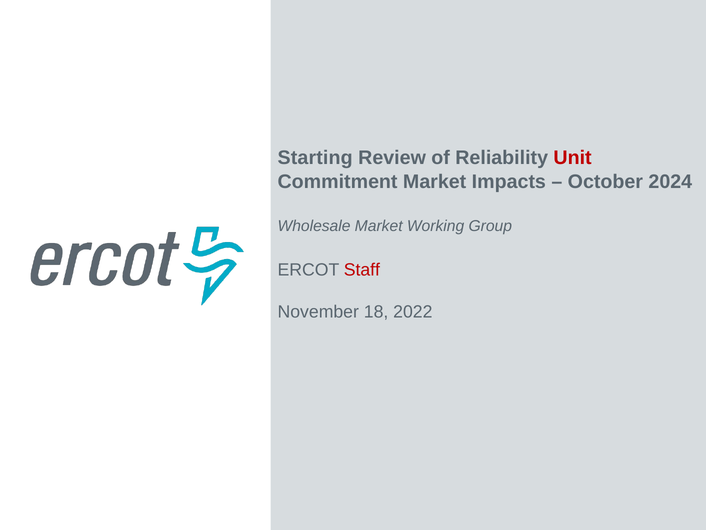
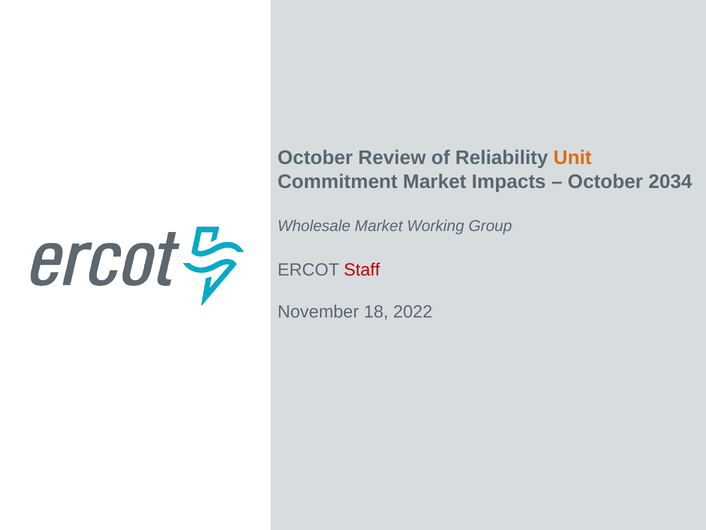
Starting: Starting -> October (315, 158)
Unit colour: red -> orange (573, 158)
2024: 2024 -> 2034 (670, 181)
